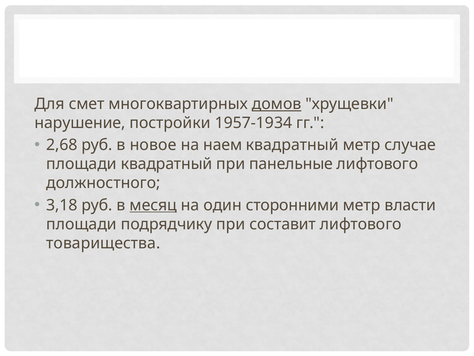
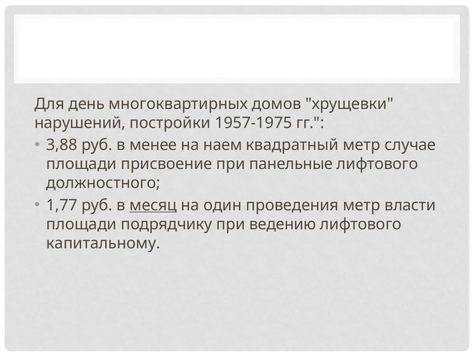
смет: смет -> день (87, 104)
домов underline: present -> none (277, 104)
нарушение: нарушение -> нарушений (80, 123)
1957-1934: 1957-1934 -> 1957-1975 (253, 123)
2,68: 2,68 -> 3,88 (62, 145)
новое: новое -> менее (153, 145)
площади квадратный: квадратный -> присвоение (167, 164)
3,18: 3,18 -> 1,77 (62, 205)
сторонними: сторонними -> проведения (292, 205)
составит: составит -> ведению (283, 224)
товарищества: товарищества -> капитальному (103, 243)
